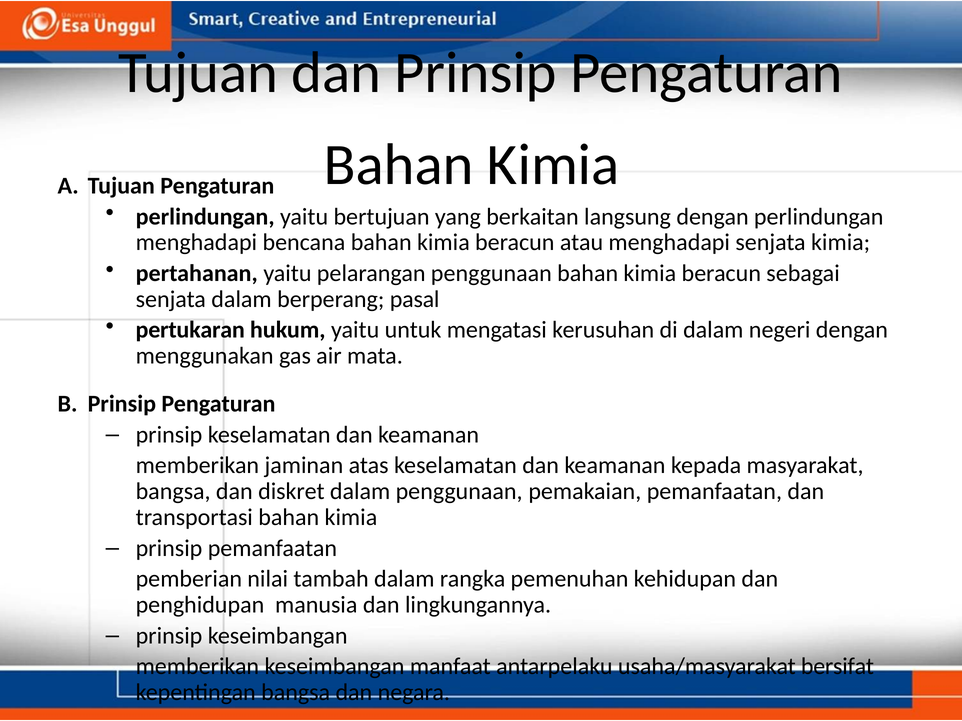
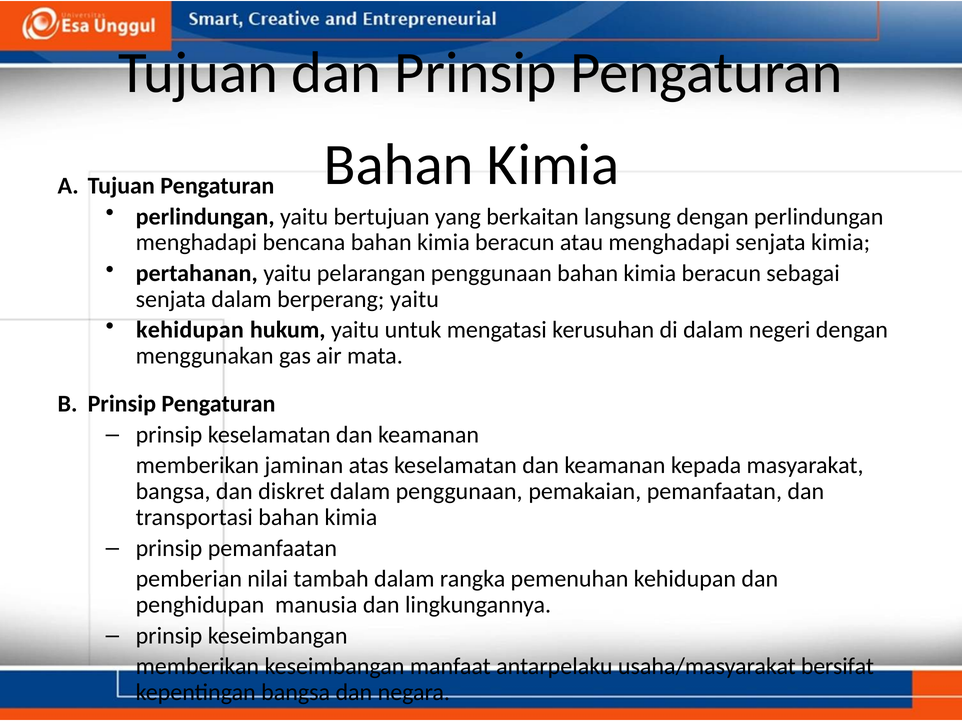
berperang pasal: pasal -> yaitu (414, 299)
pertukaran: pertukaran -> kehidupan (190, 330)
